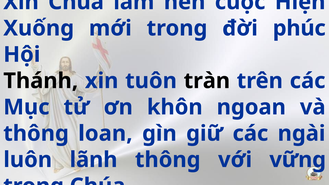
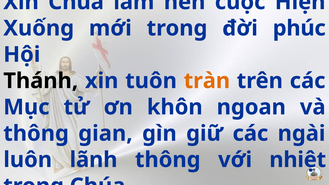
tràn colour: black -> orange (207, 81)
loan: loan -> gian (105, 134)
vững: vững -> nhiệt (298, 160)
